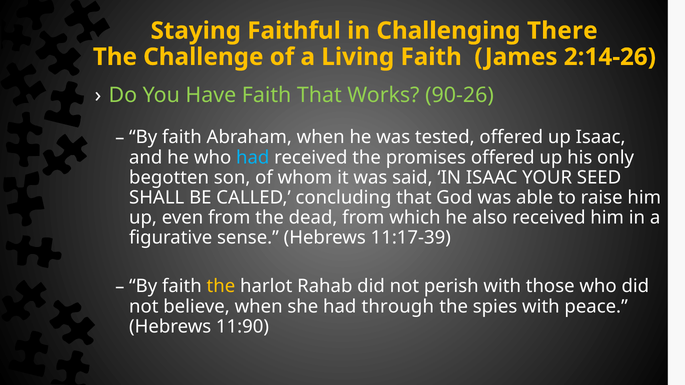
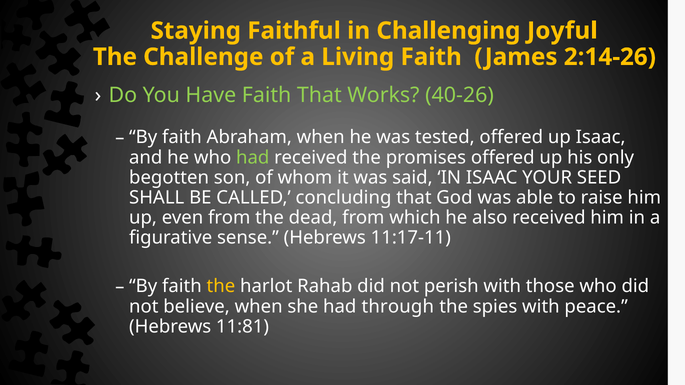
There: There -> Joyful (562, 31)
90-26: 90-26 -> 40-26 (459, 95)
had colour: light blue -> light green (253, 158)
11:17-39: 11:17-39 -> 11:17-11 (411, 238)
11:90: 11:90 -> 11:81 (243, 327)
